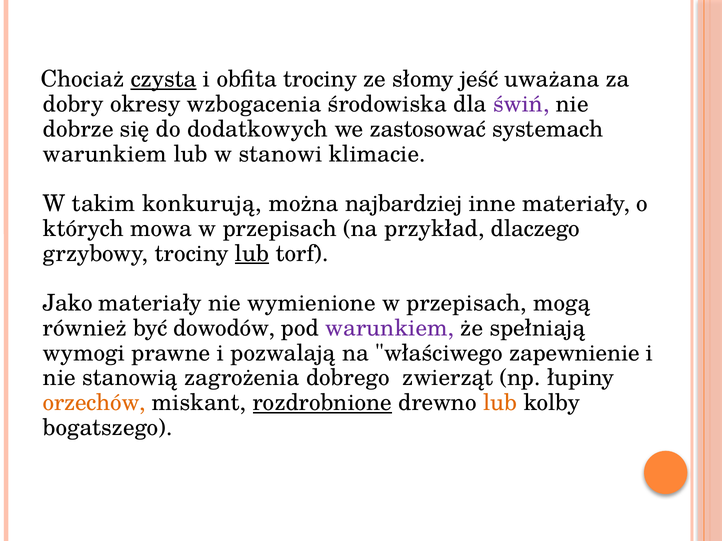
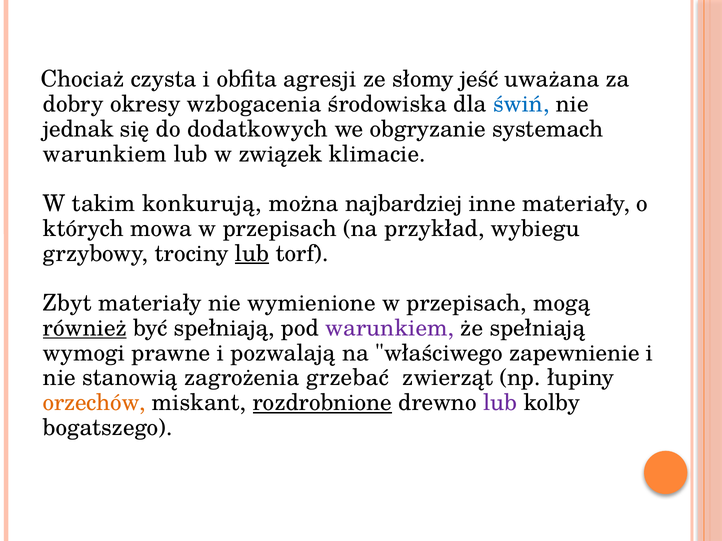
czysta underline: present -> none (164, 79)
obfita trociny: trociny -> agresji (320, 79)
świń colour: purple -> blue (521, 104)
dobrze: dobrze -> jednak (78, 129)
zastosować: zastosować -> obgryzanie (428, 129)
stanowi: stanowi -> związek (281, 154)
dlaczego: dlaczego -> wybiegu (535, 229)
Jako: Jako -> Zbyt (67, 303)
również underline: none -> present (85, 328)
być dowodów: dowodów -> spełniają (224, 328)
dobrego: dobrego -> grzebać (348, 378)
lub colour: orange -> purple (500, 403)
